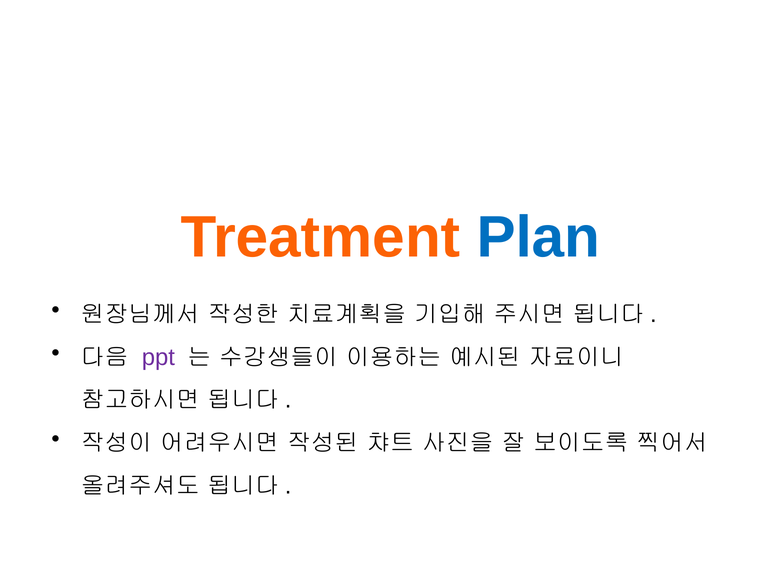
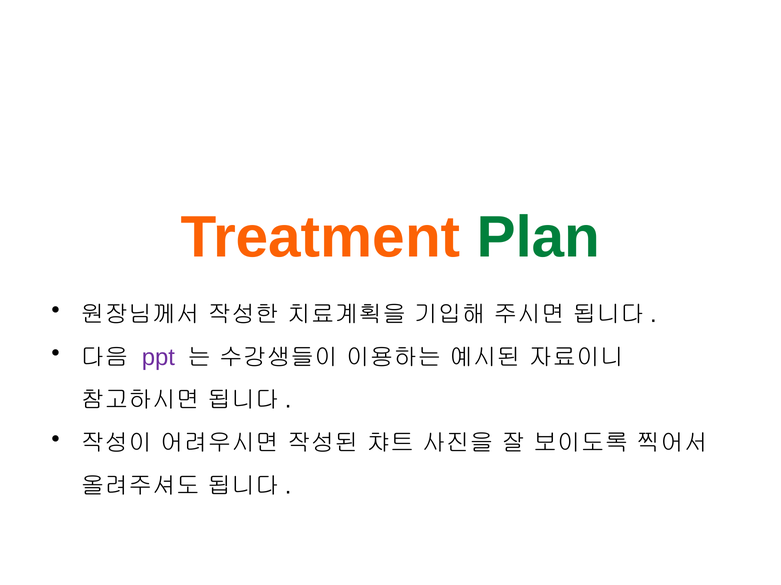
Plan colour: blue -> green (538, 238)
